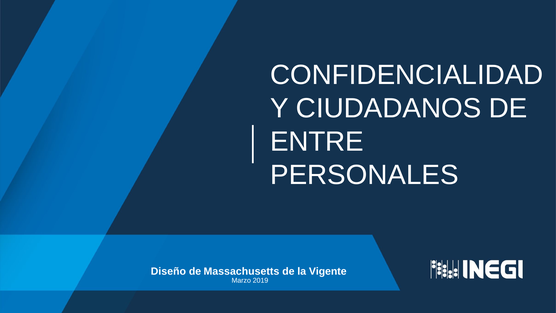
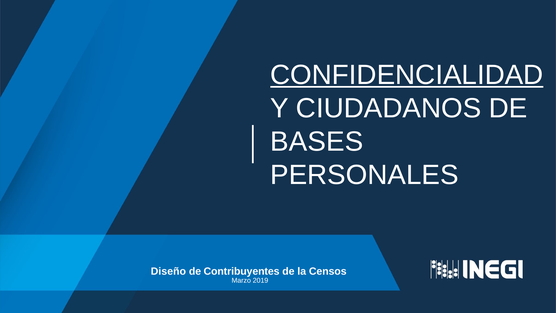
CONFIDENCIALIDAD underline: none -> present (407, 75)
ENTRE: ENTRE -> BASES (317, 142)
Massachusetts: Massachusetts -> Contribuyentes (242, 271)
Vigente: Vigente -> Censos (328, 271)
